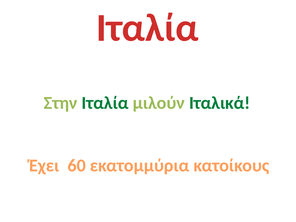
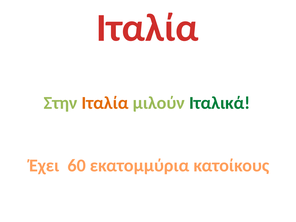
Ιταλία colour: green -> orange (105, 103)
